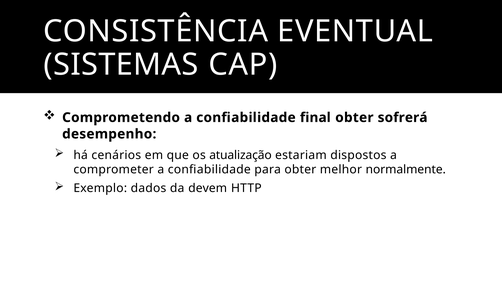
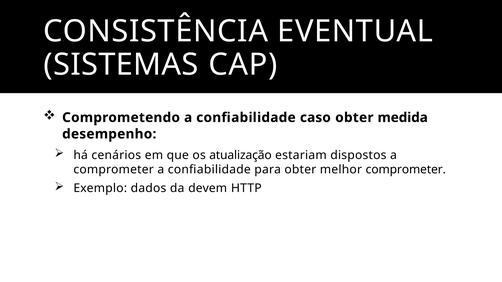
final: final -> caso (315, 118)
sofrerá: sofrerá -> medida (403, 118)
melhor normalmente: normalmente -> comprometer (406, 170)
